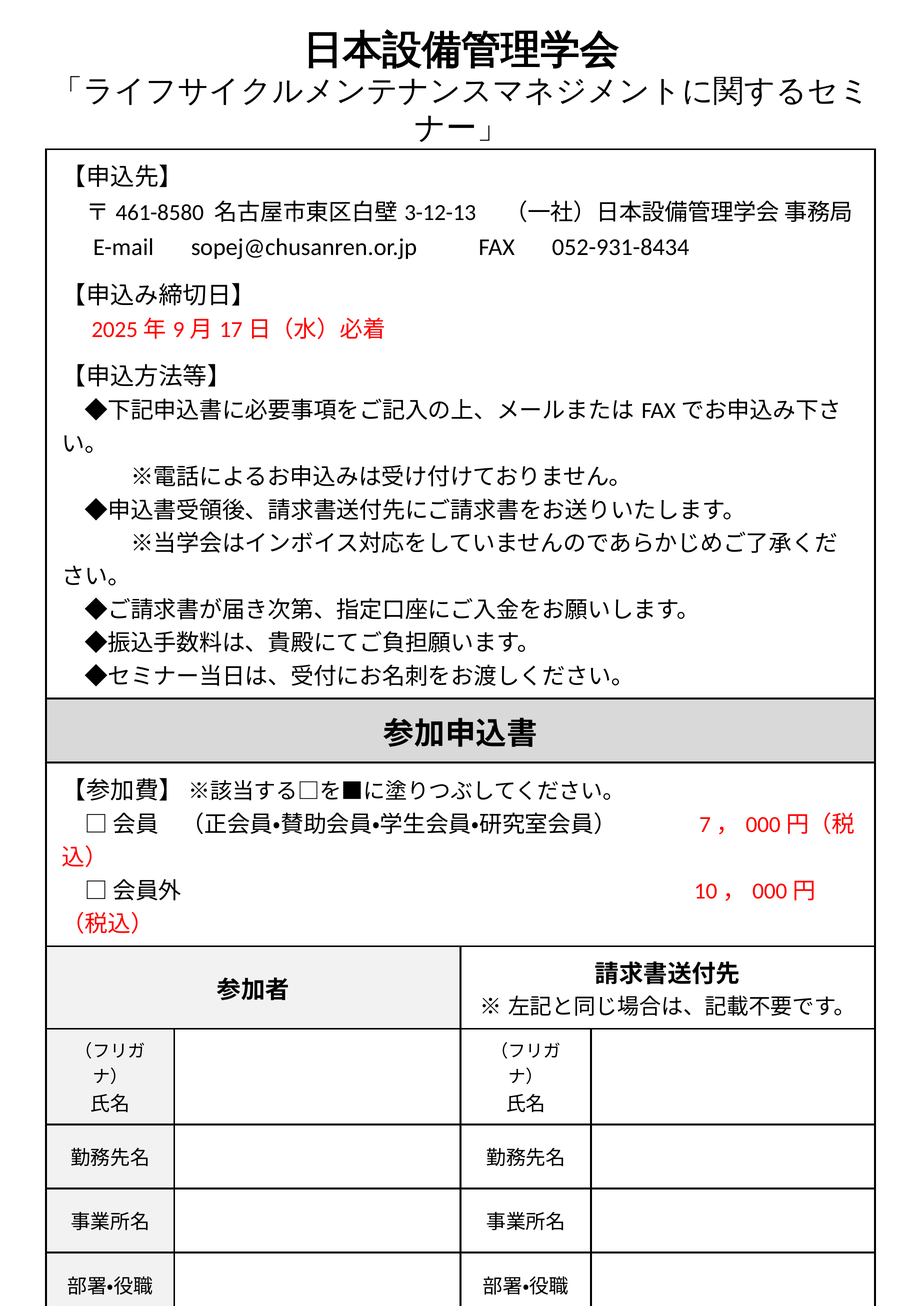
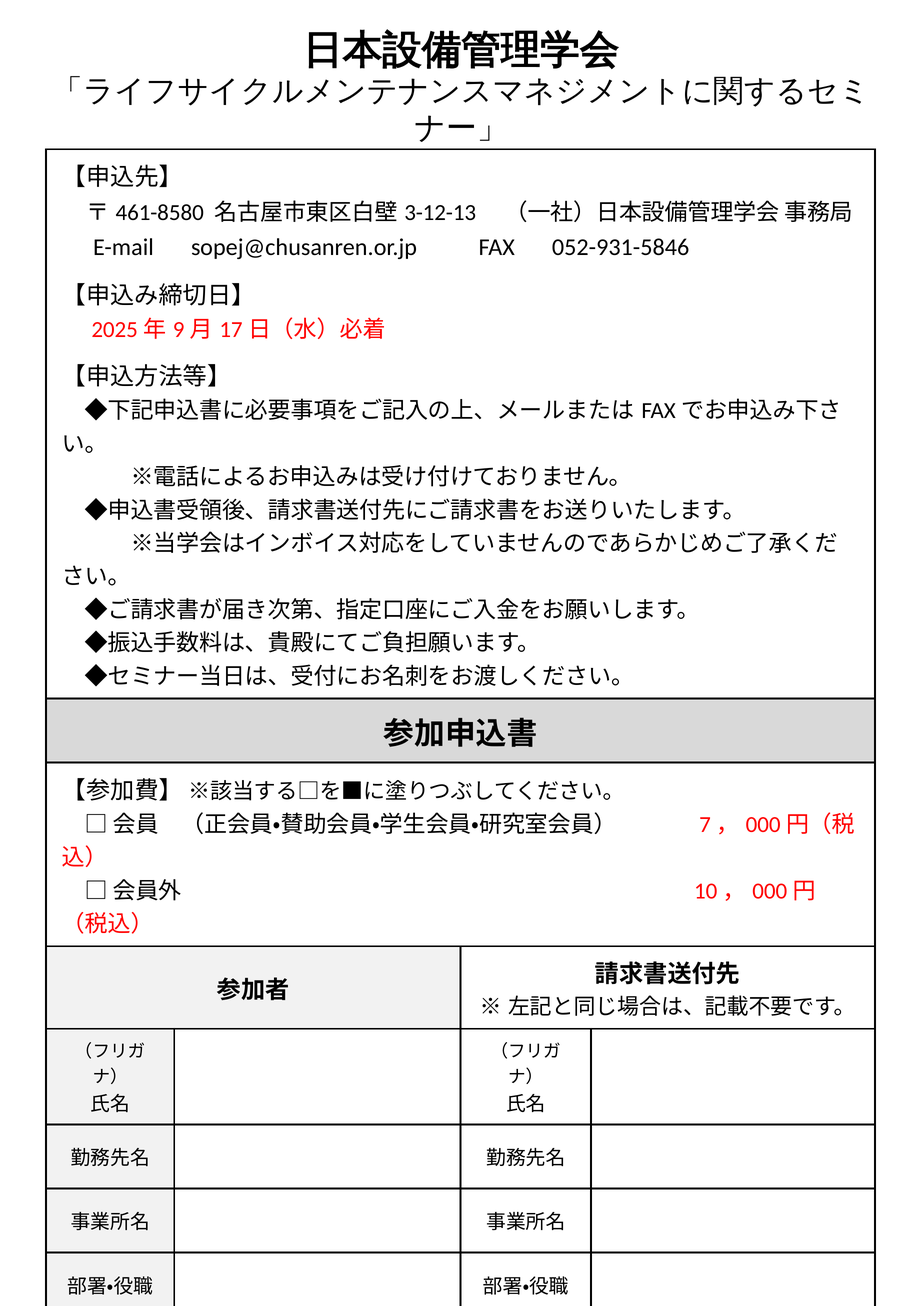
052-931-8434: 052-931-8434 -> 052-931-5846 (621, 248)
